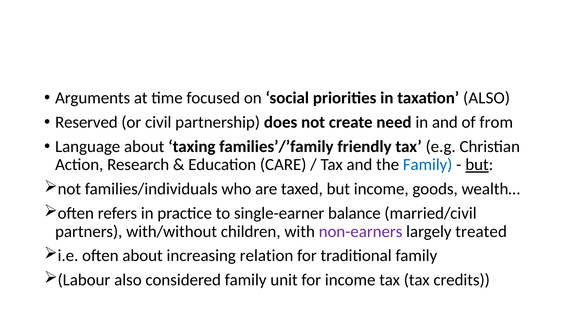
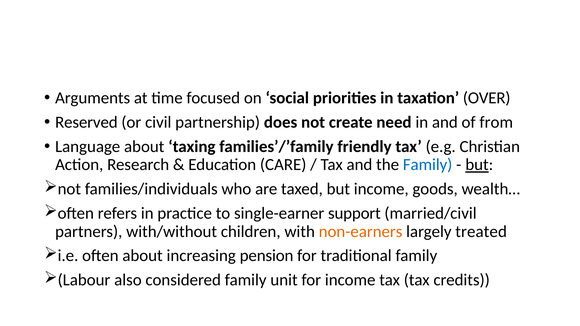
taxation ALSO: ALSO -> OVER (487, 98)
balance: balance -> support (354, 213)
non-earners colour: purple -> orange (361, 232)
relation: relation -> pension (267, 256)
